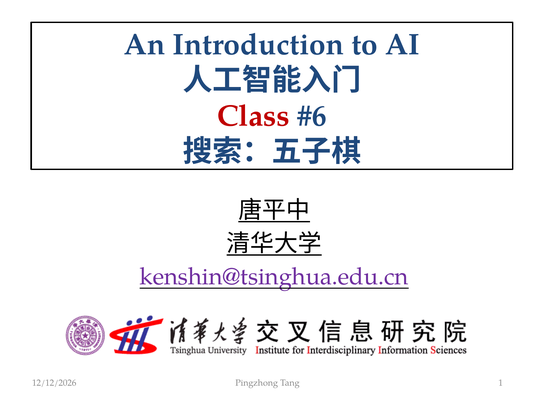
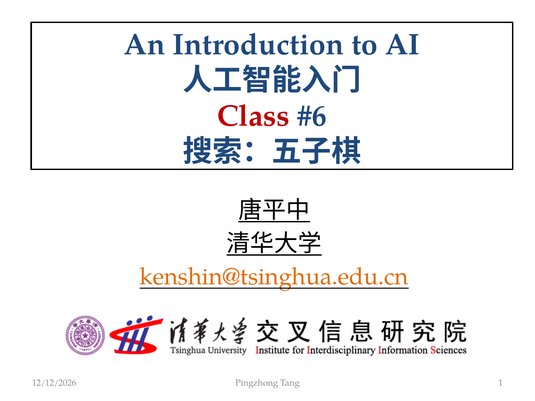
kenshin@tsinghua.edu.cn colour: purple -> orange (274, 277)
